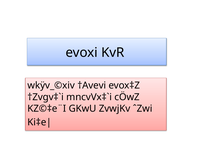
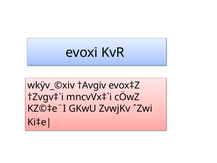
†Avevi: †Avevi -> †Avgiv (92, 85)
